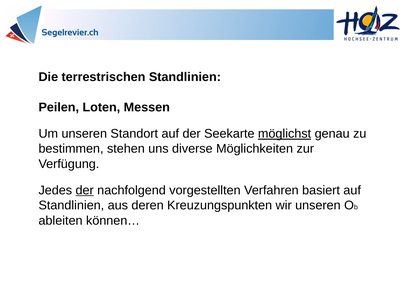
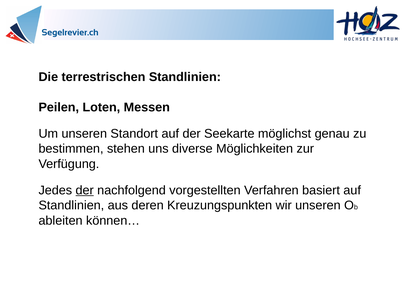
möglichst underline: present -> none (285, 134)
